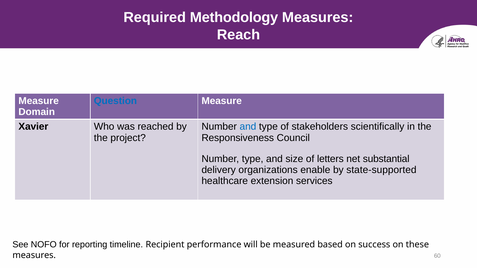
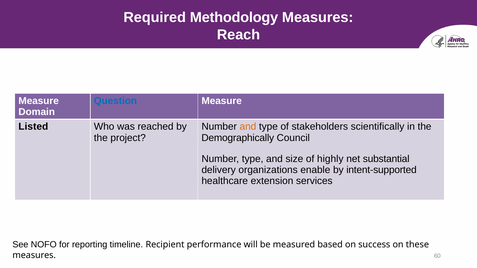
Xavier: Xavier -> Listed (33, 127)
and colour: blue -> orange (248, 127)
Responsiveness: Responsiveness -> Demographically (238, 138)
letters: letters -> highly (330, 159)
state-supported: state-supported -> intent-supported (382, 170)
